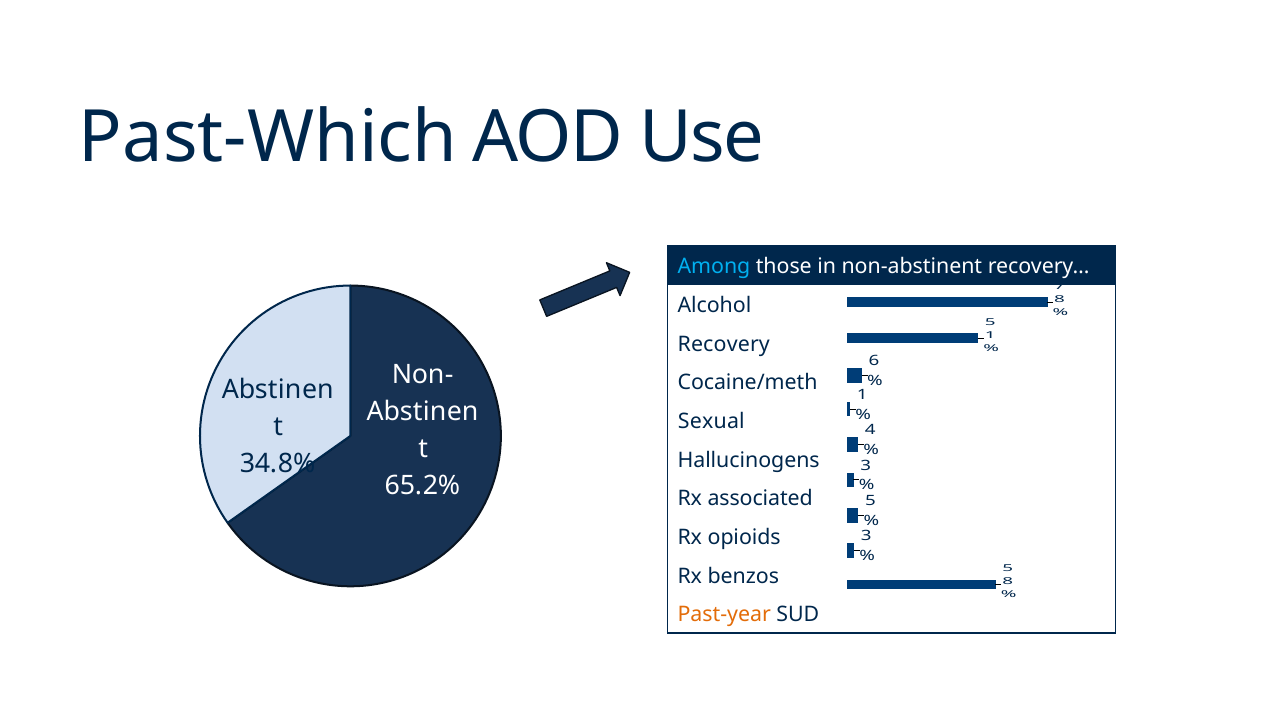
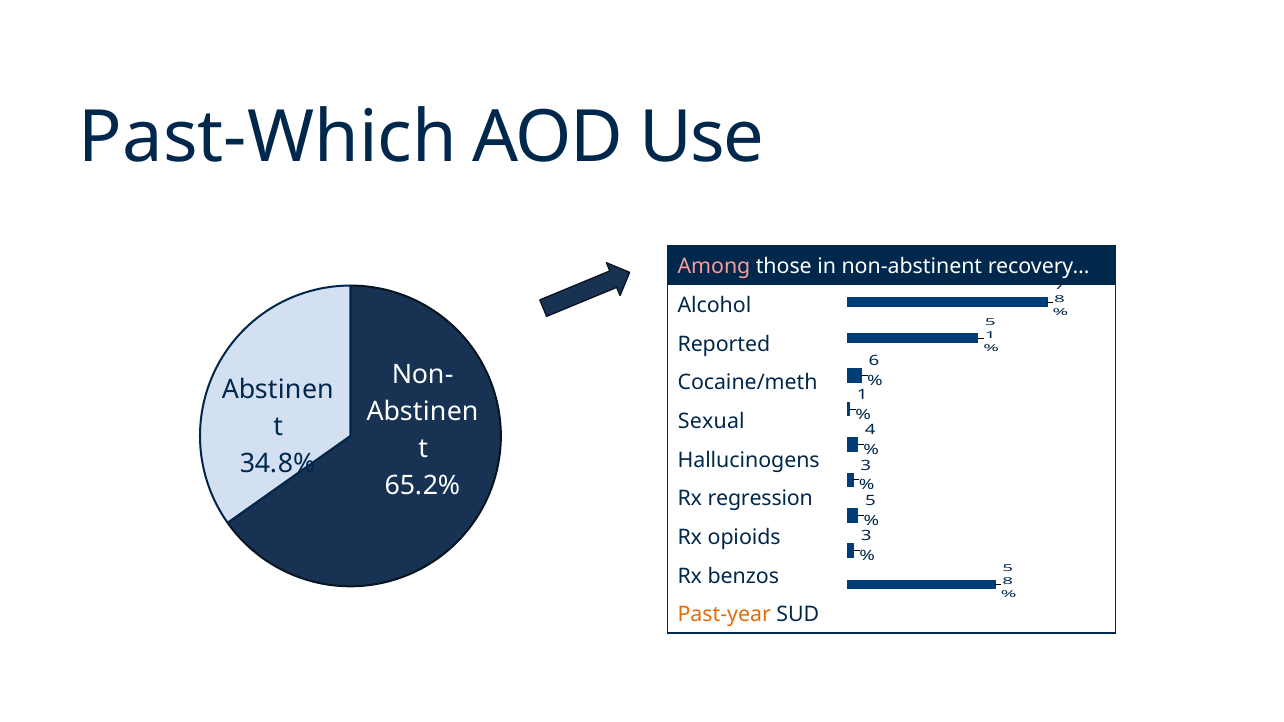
Among colour: light blue -> pink (714, 267)
Recovery: Recovery -> Reported (724, 344)
associated: associated -> regression (760, 499)
